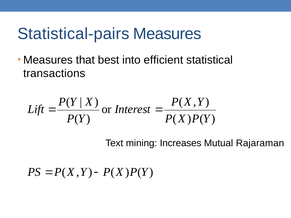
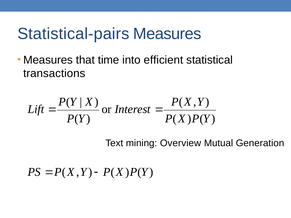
best: best -> time (109, 60)
Increases: Increases -> Overview (181, 143)
Rajaraman: Rajaraman -> Generation (260, 143)
